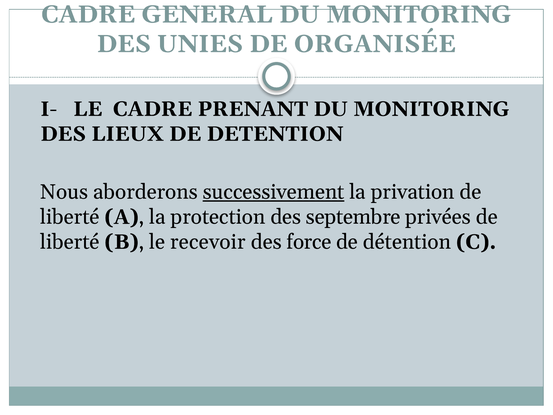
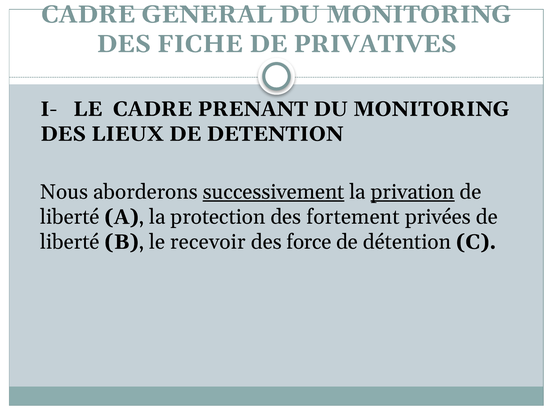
UNIES: UNIES -> FICHE (200, 44)
ORGANISÉE: ORGANISÉE -> PRIVATIVES (375, 44)
privation underline: none -> present (413, 192)
septembre: septembre -> fortement (353, 217)
